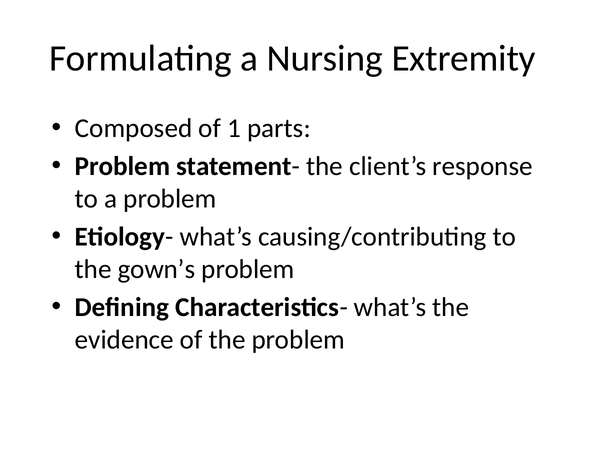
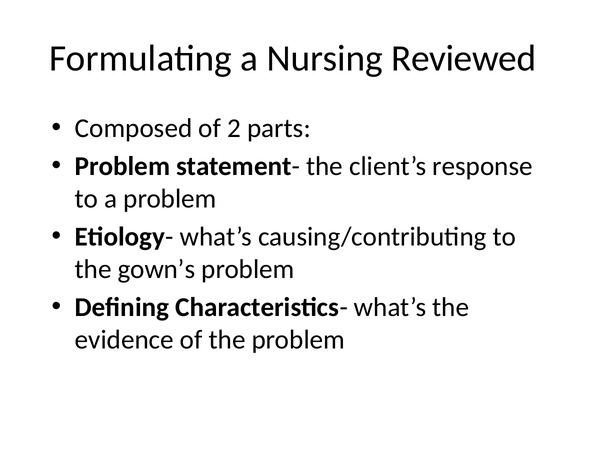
Extremity: Extremity -> Reviewed (464, 59)
1: 1 -> 2 (234, 128)
